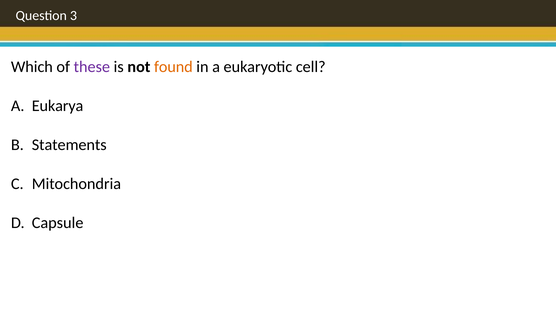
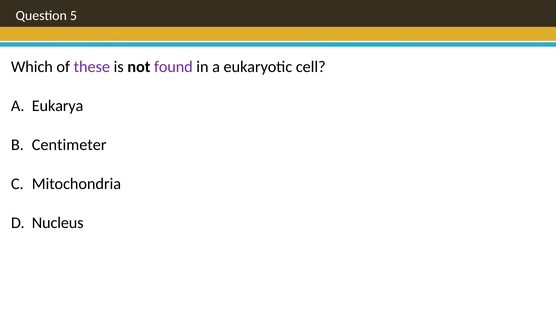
3: 3 -> 5 (73, 15)
found colour: orange -> purple (173, 67)
Statements: Statements -> Centimeter (69, 145)
Capsule: Capsule -> Nucleus (58, 223)
